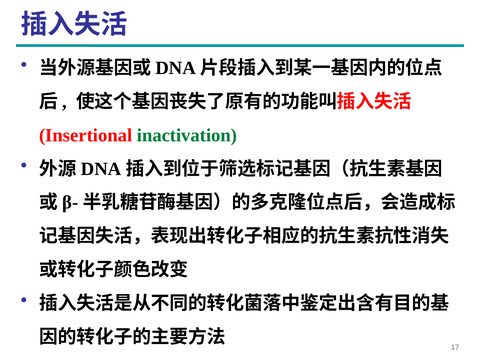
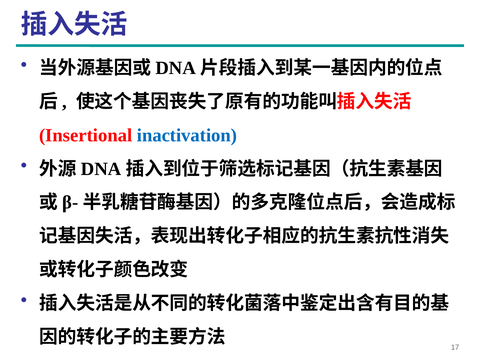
inactivation colour: green -> blue (187, 135)
